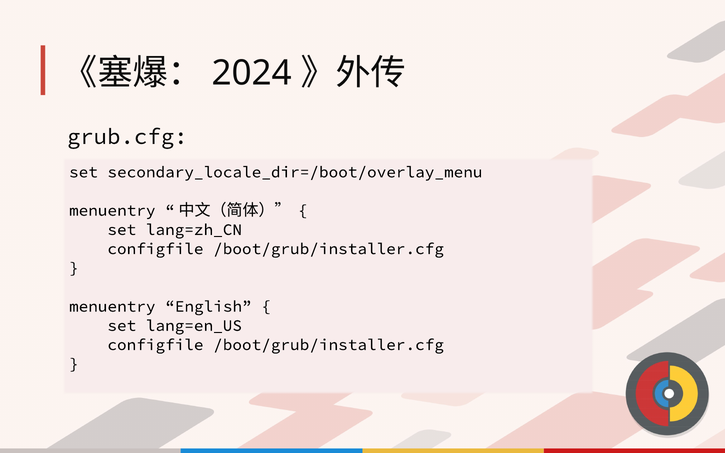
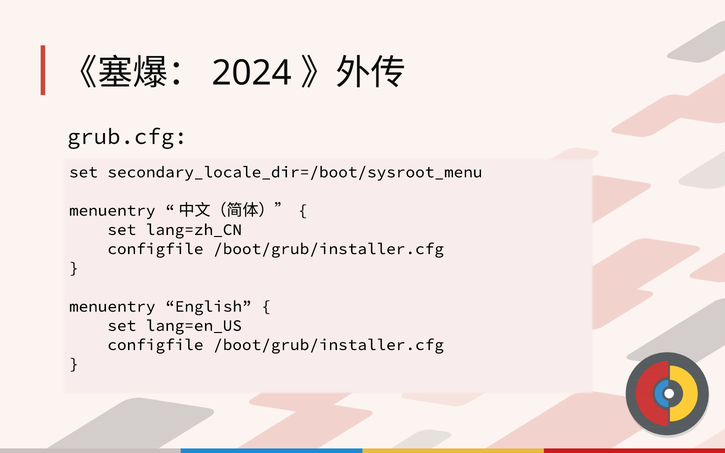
secondary_locale_dir=/boot/overlay_menu: secondary_locale_dir=/boot/overlay_menu -> secondary_locale_dir=/boot/sysroot_menu (295, 172)
